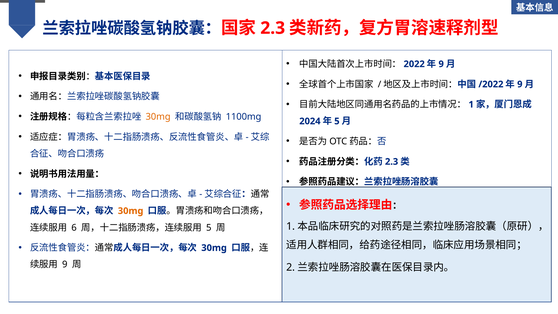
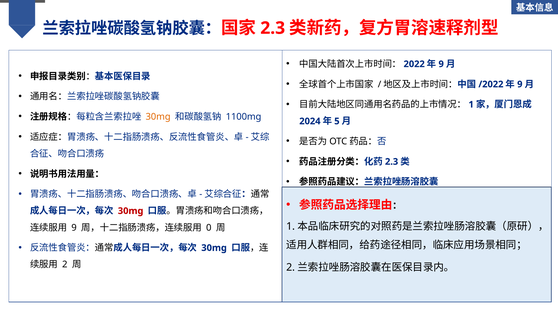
30mg colour: orange -> red (131, 211)
6: 6 -> 9 (74, 228)
5: 5 -> 0 (209, 228)
9: 9 -> 2 (65, 264)
